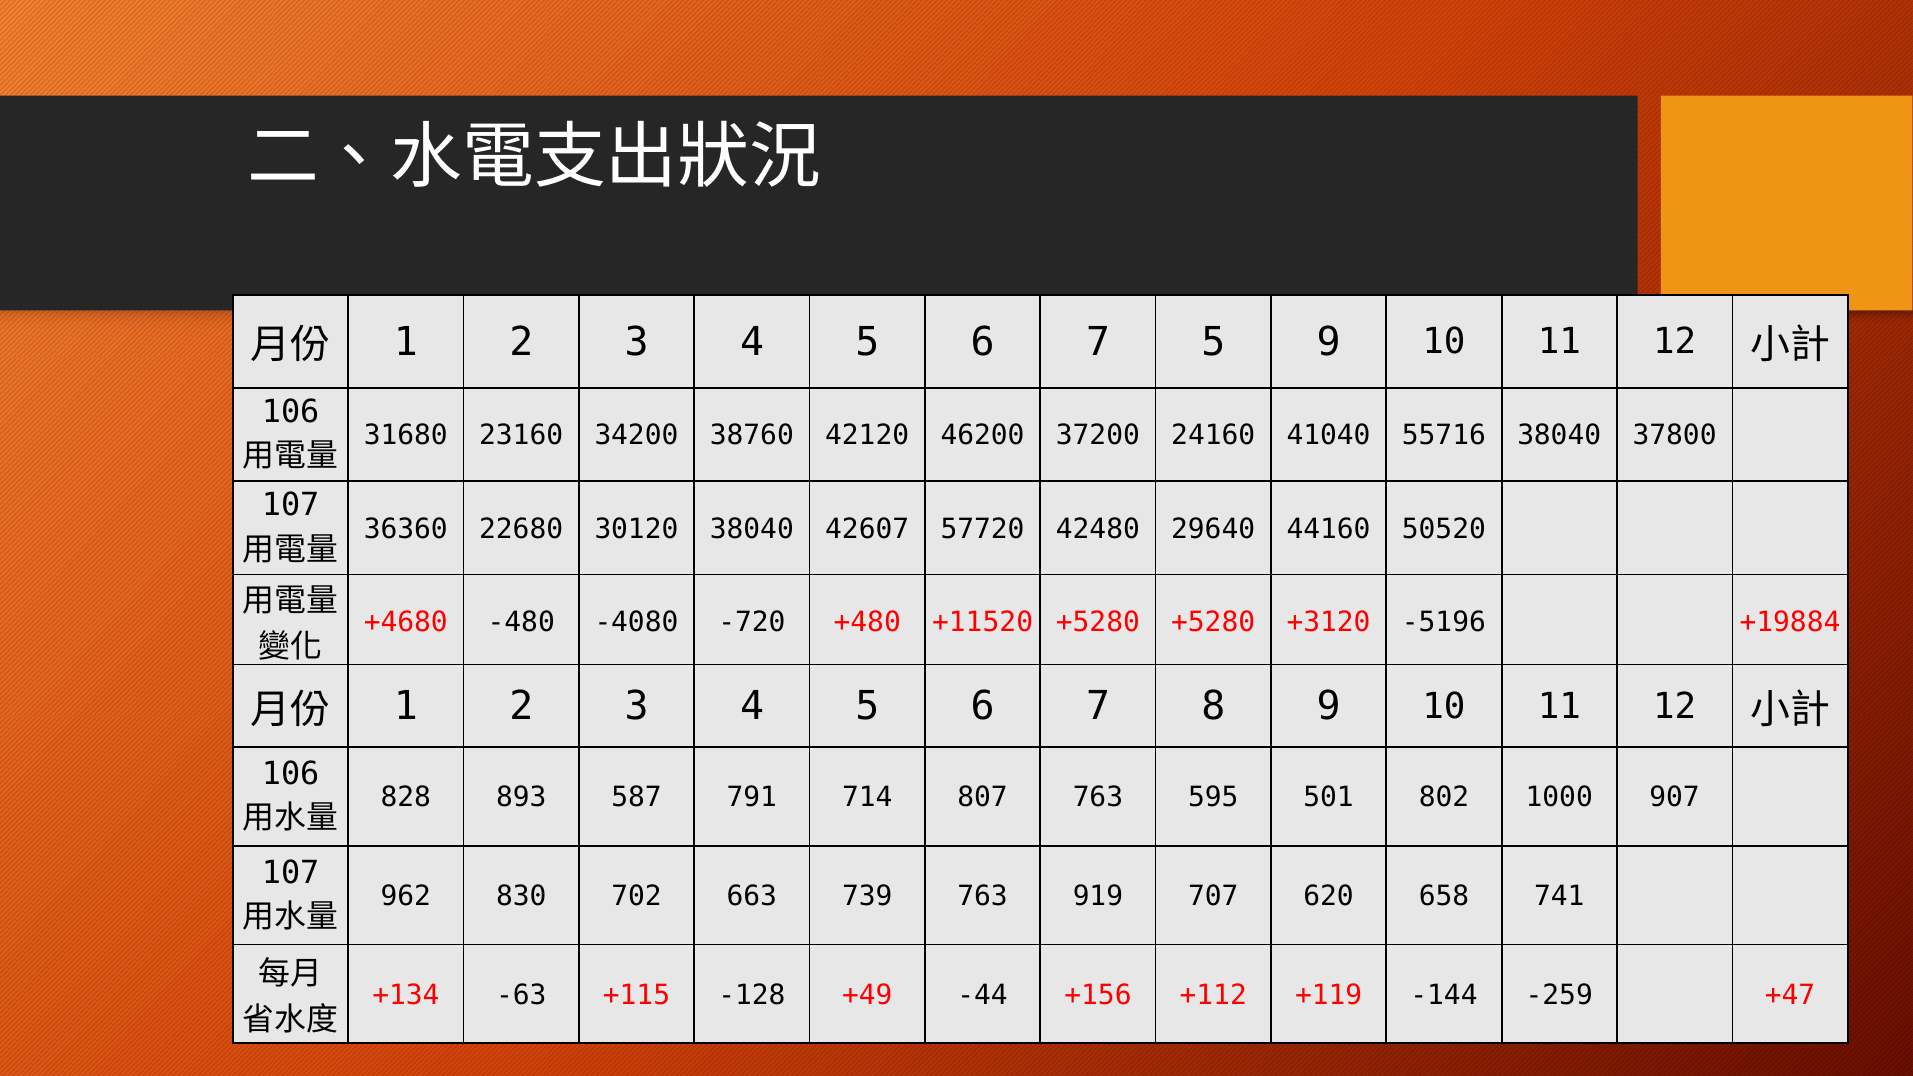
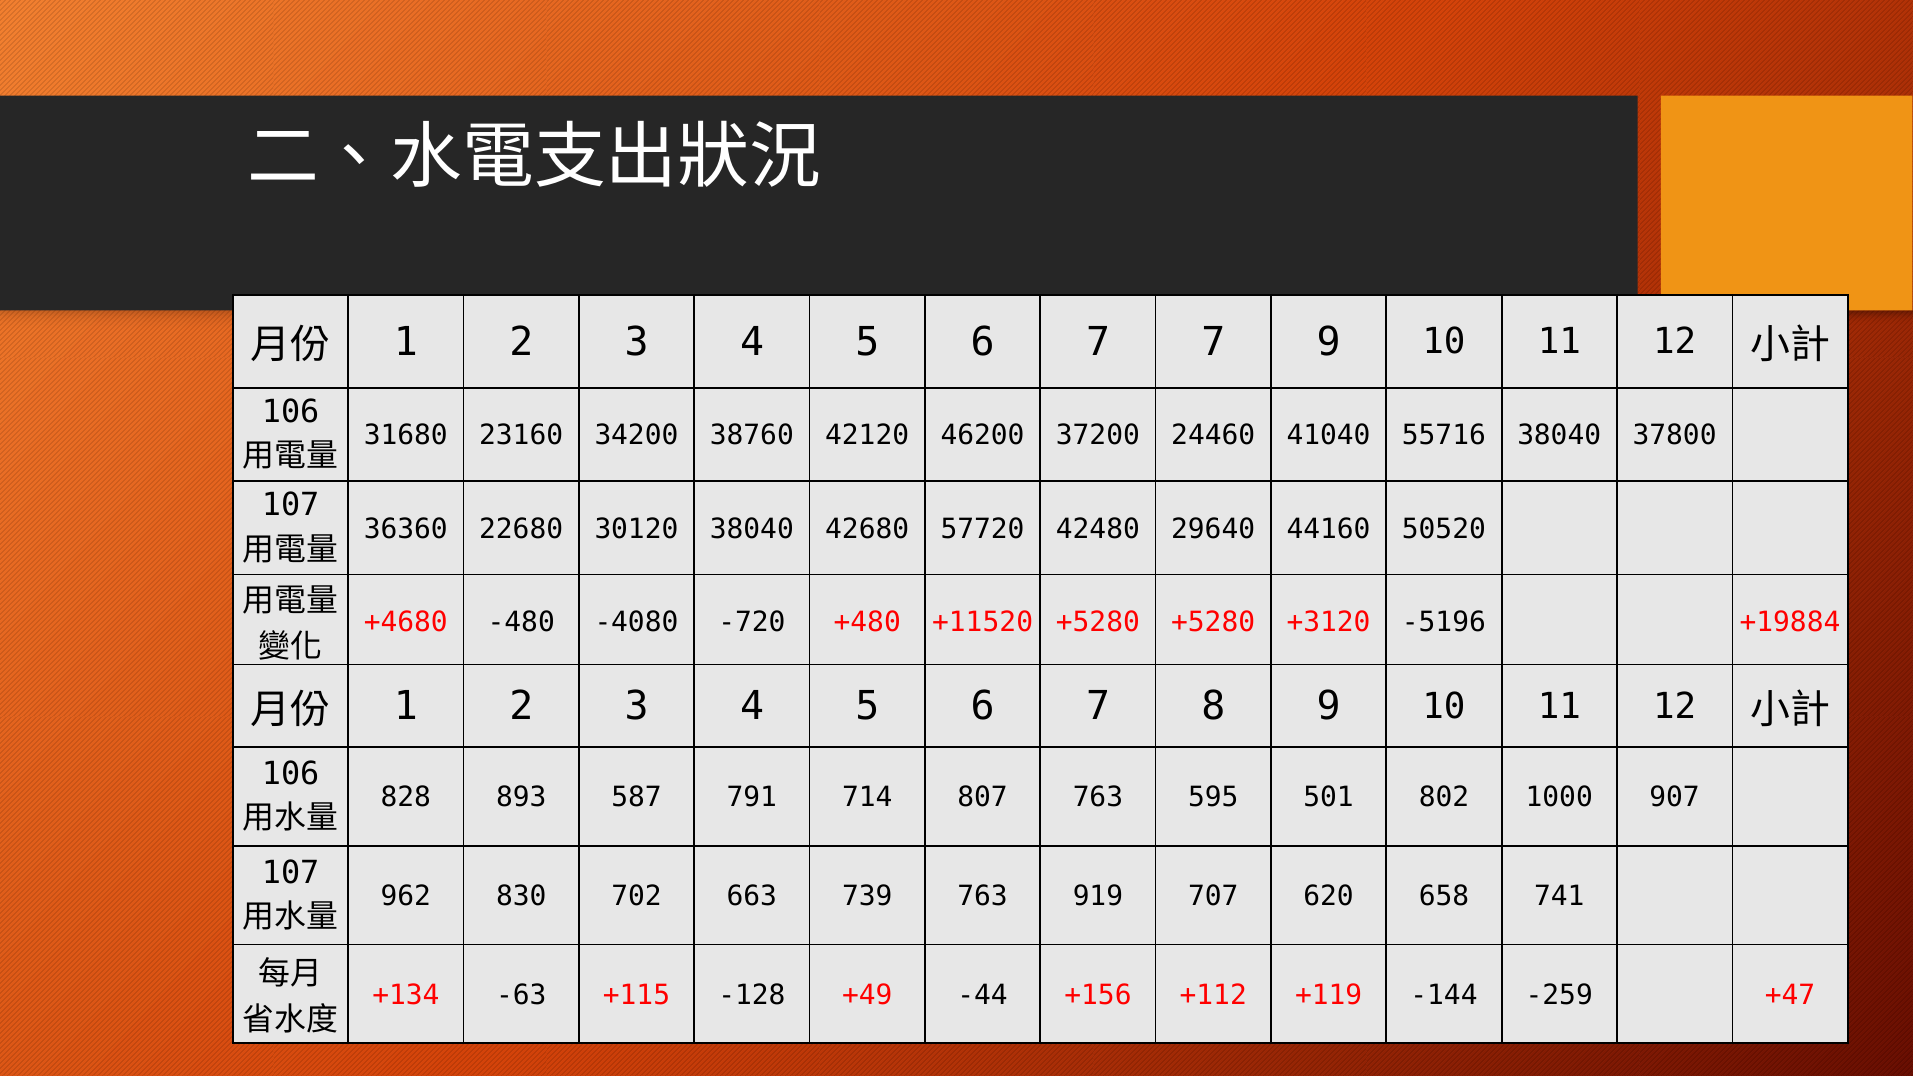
7 5: 5 -> 7 (1213, 342)
24160: 24160 -> 24460 (1213, 436)
42607: 42607 -> 42680 (867, 529)
